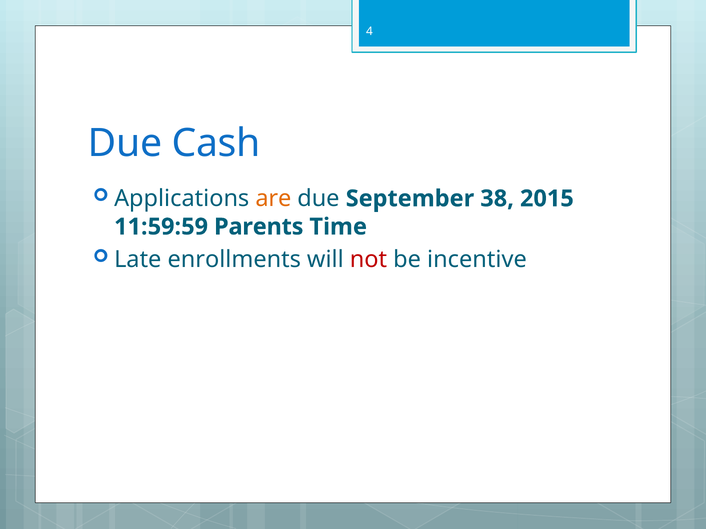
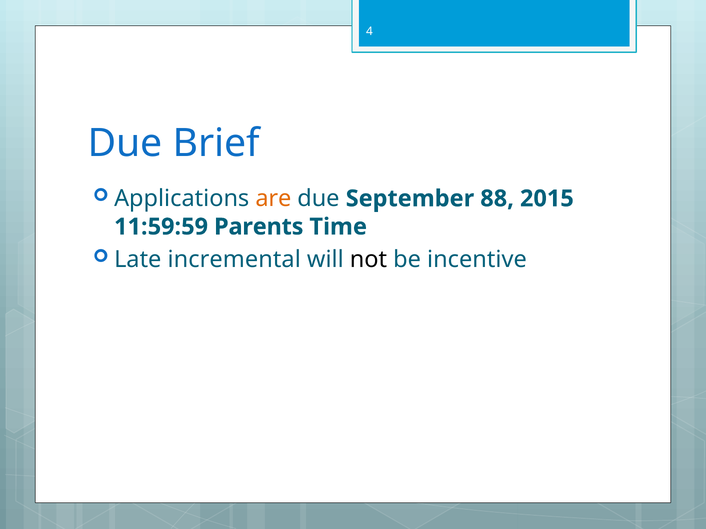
Cash: Cash -> Brief (216, 143)
38: 38 -> 88 (497, 199)
enrollments: enrollments -> incremental (234, 260)
not colour: red -> black (368, 260)
